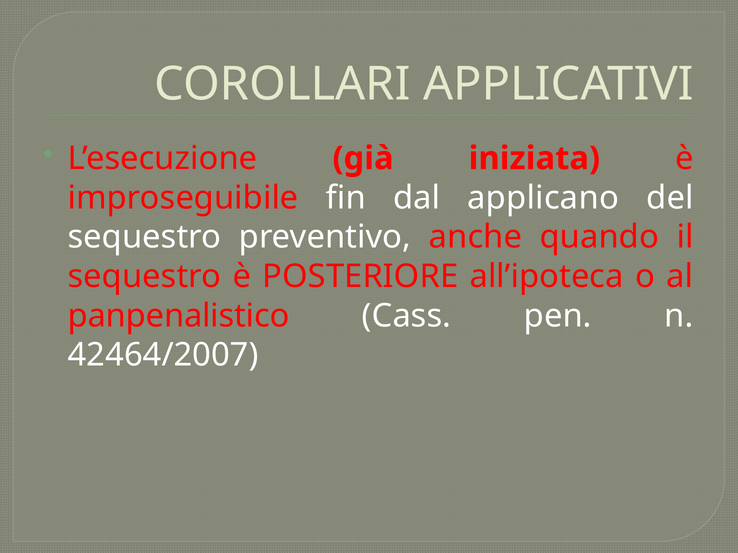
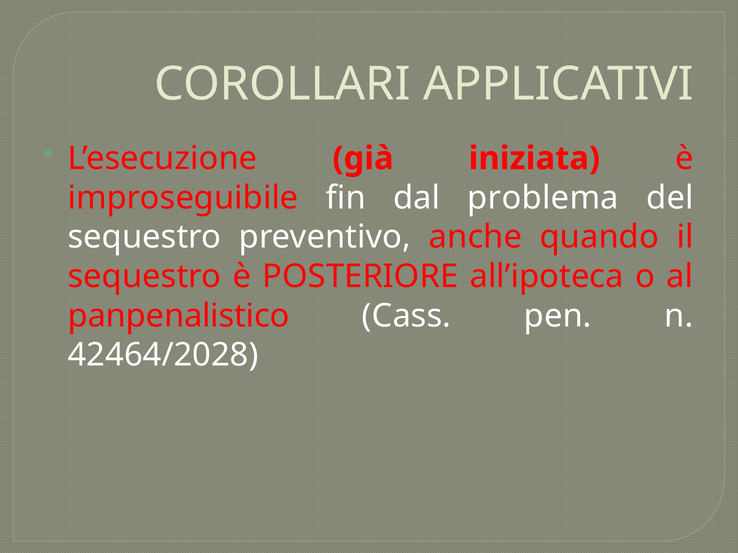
applicano: applicano -> problema (543, 198)
42464/2007: 42464/2007 -> 42464/2028 (163, 356)
